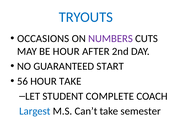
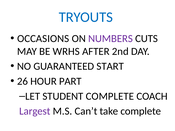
BE HOUR: HOUR -> WRHS (66, 51)
56: 56 -> 26 (22, 81)
HOUR TAKE: TAKE -> PART (70, 81)
Largest colour: blue -> purple (35, 111)
take semester: semester -> complete (141, 111)
